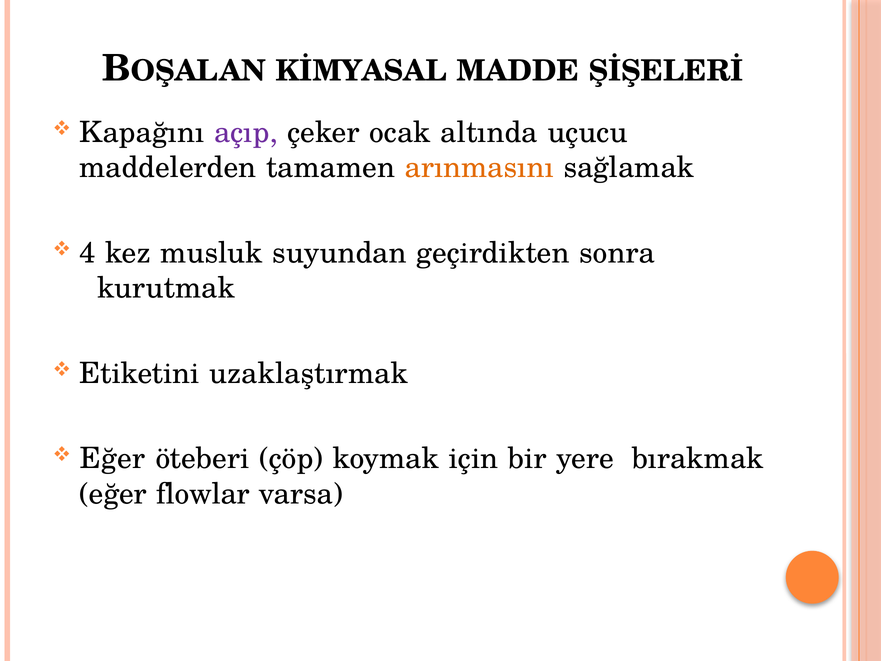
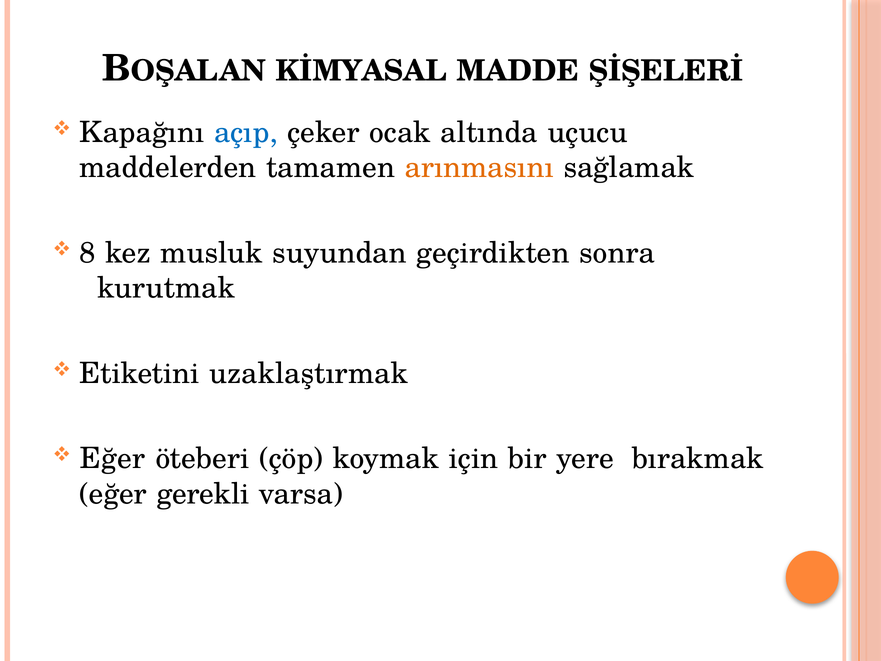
açıp colour: purple -> blue (246, 132)
4: 4 -> 8 (87, 253)
flowlar: flowlar -> gerekli (203, 494)
